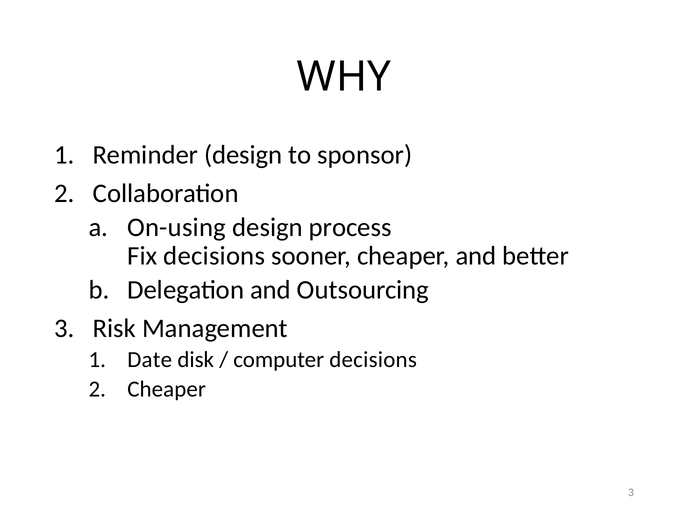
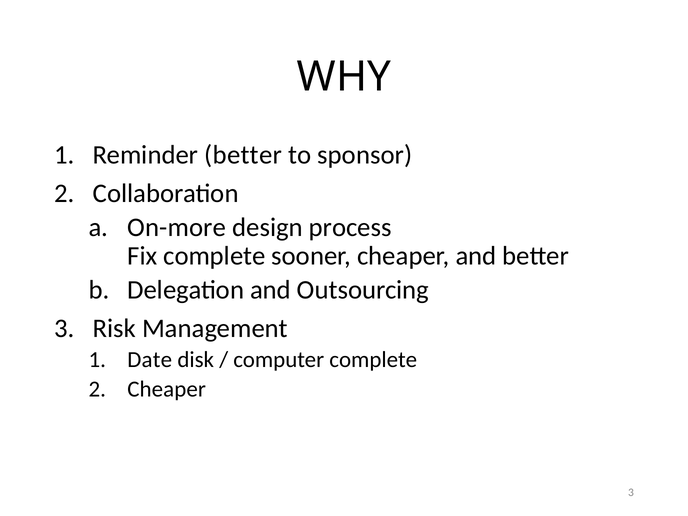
Reminder design: design -> better (243, 155)
On-using: On-using -> On-more (177, 227)
Fix decisions: decisions -> complete (214, 256)
computer decisions: decisions -> complete (373, 360)
